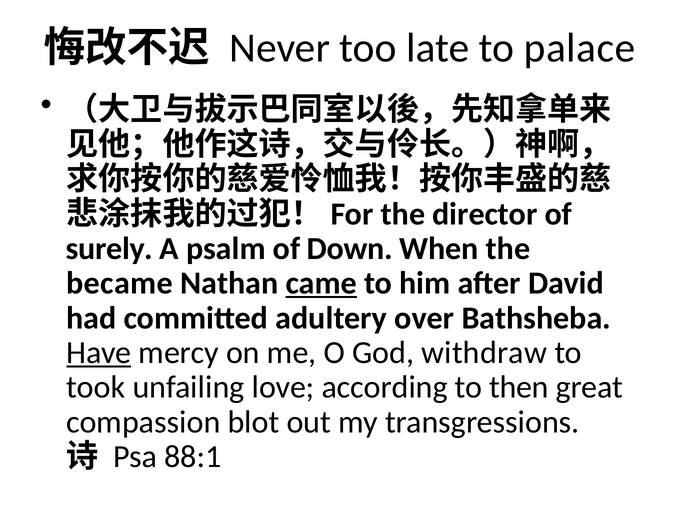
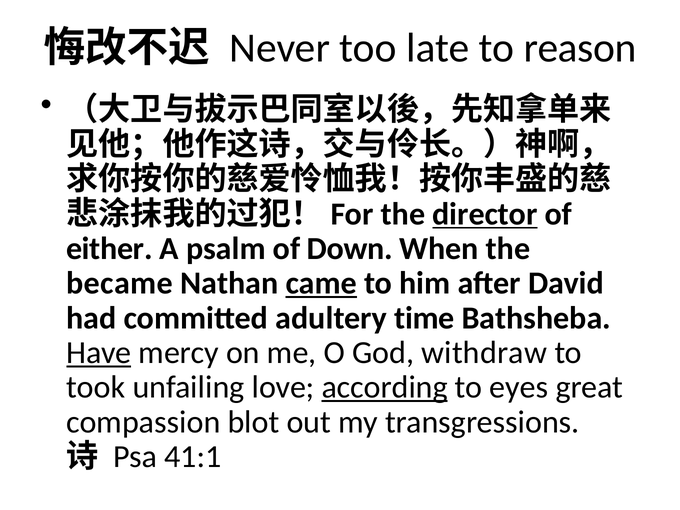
palace: palace -> reason (580, 48)
director underline: none -> present (485, 214)
surely: surely -> either (109, 249)
over: over -> time (424, 318)
according underline: none -> present (385, 387)
then: then -> eyes (519, 387)
88:1: 88:1 -> 41:1 (193, 457)
